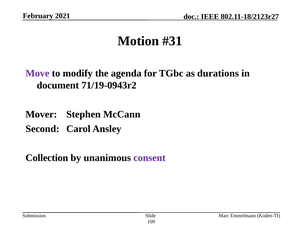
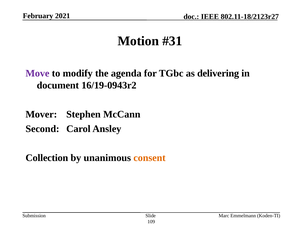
durations: durations -> delivering (218, 73)
71/19-0943r2: 71/19-0943r2 -> 16/19-0943r2 (109, 85)
consent colour: purple -> orange (149, 158)
